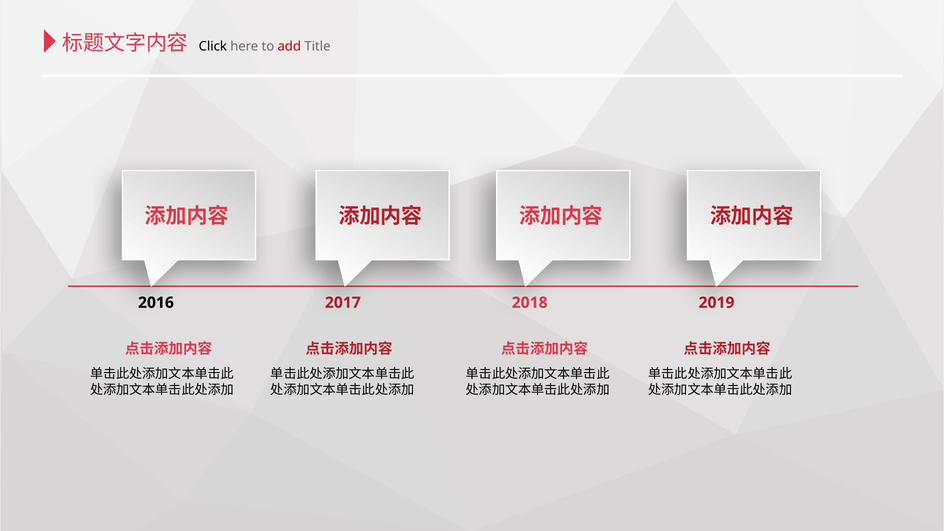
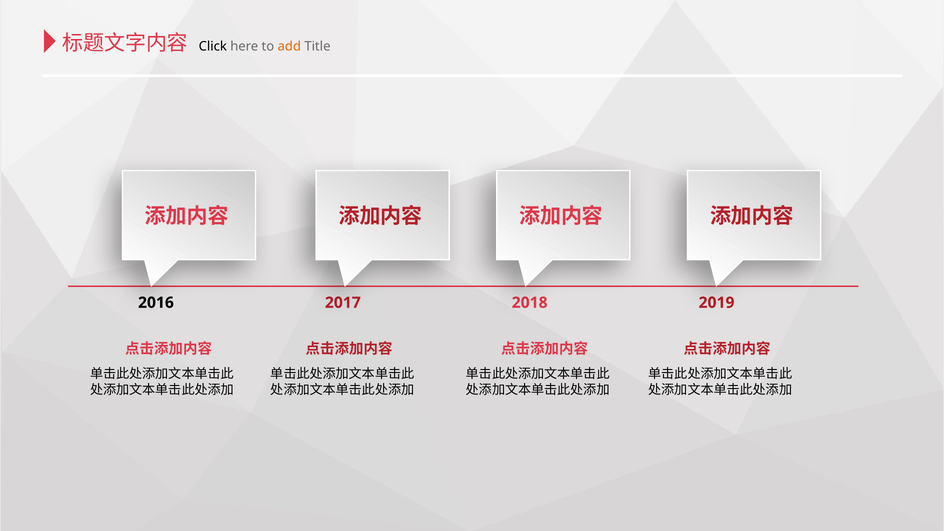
add colour: red -> orange (289, 47)
